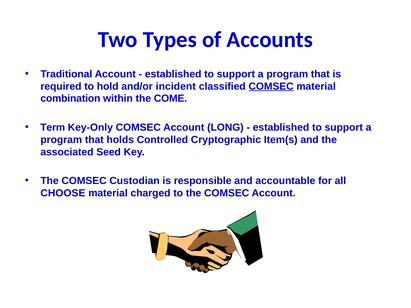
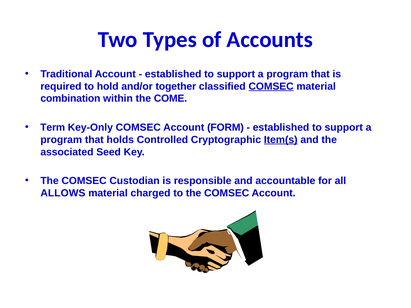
incident: incident -> together (176, 86)
LONG: LONG -> FORM (225, 127)
Item(s underline: none -> present (281, 140)
CHOOSE: CHOOSE -> ALLOWS (63, 193)
